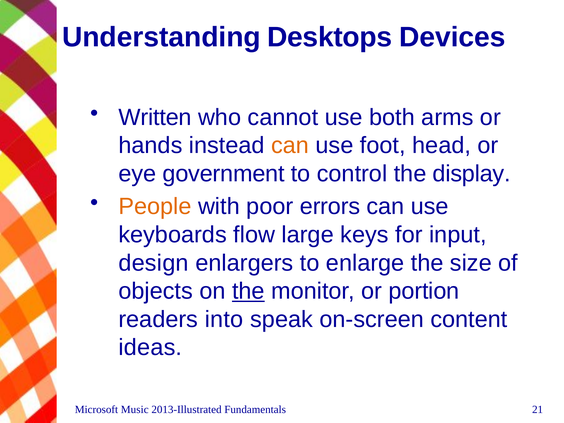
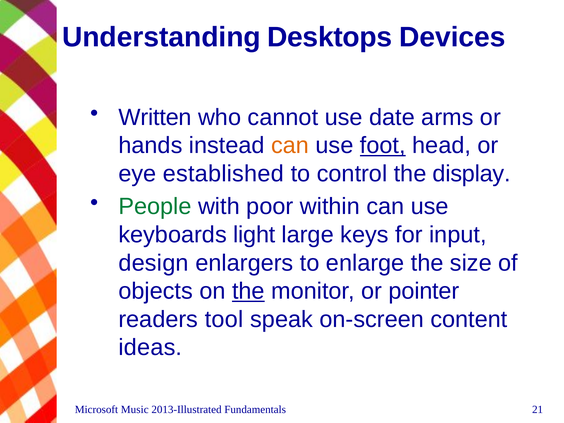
both: both -> date (392, 117)
foot underline: none -> present (383, 145)
government: government -> established (223, 174)
People colour: orange -> green (155, 207)
errors: errors -> within (330, 207)
flow: flow -> light (254, 235)
portion: portion -> pointer (424, 291)
into: into -> tool (224, 319)
